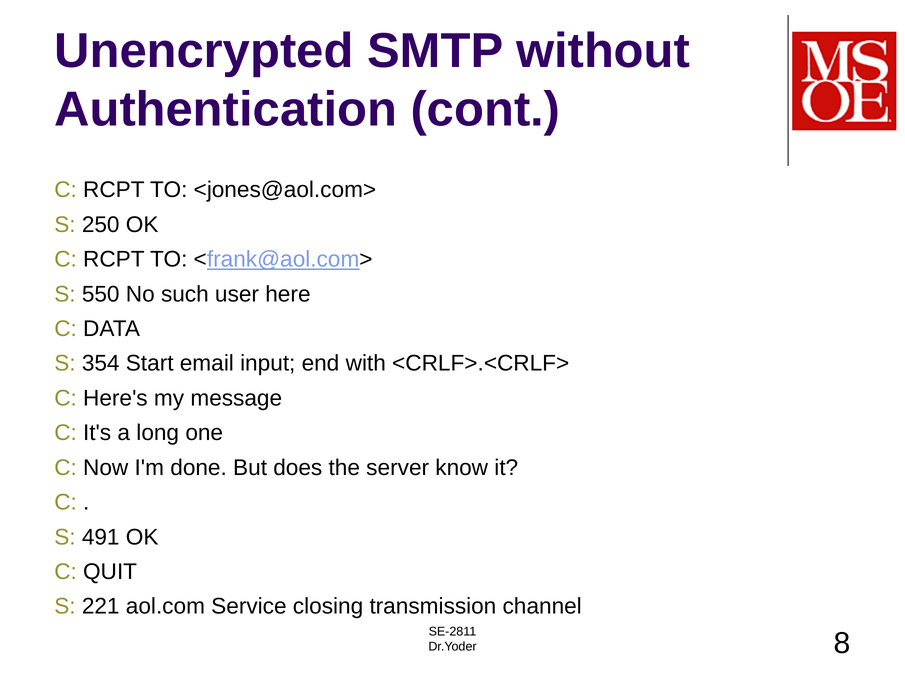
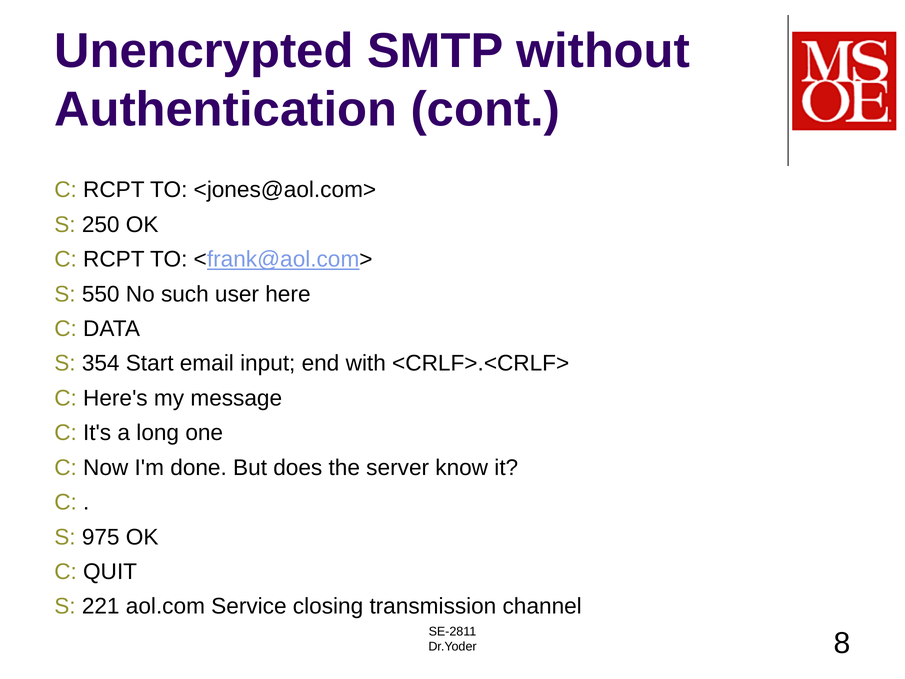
491: 491 -> 975 (101, 537)
